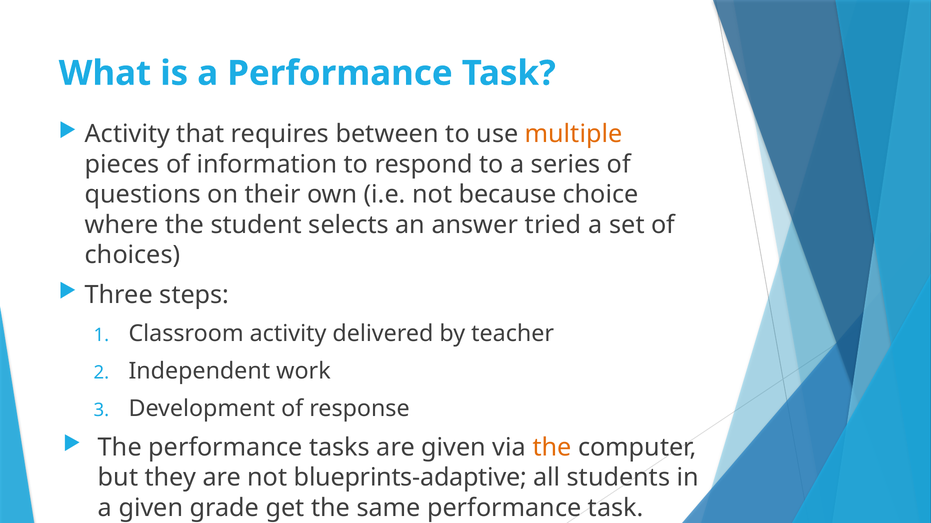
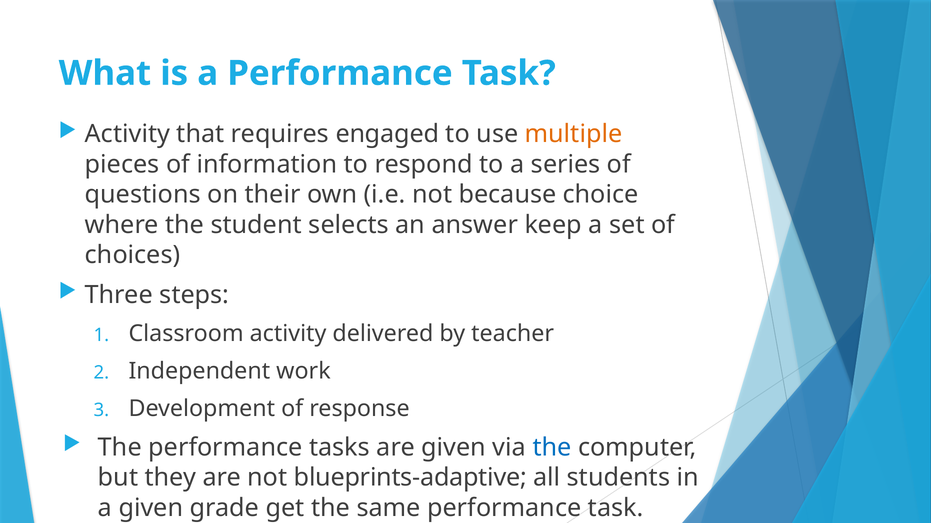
between: between -> engaged (387, 134)
tried: tried -> keep (553, 225)
the colour: orange -> blue (552, 448)
